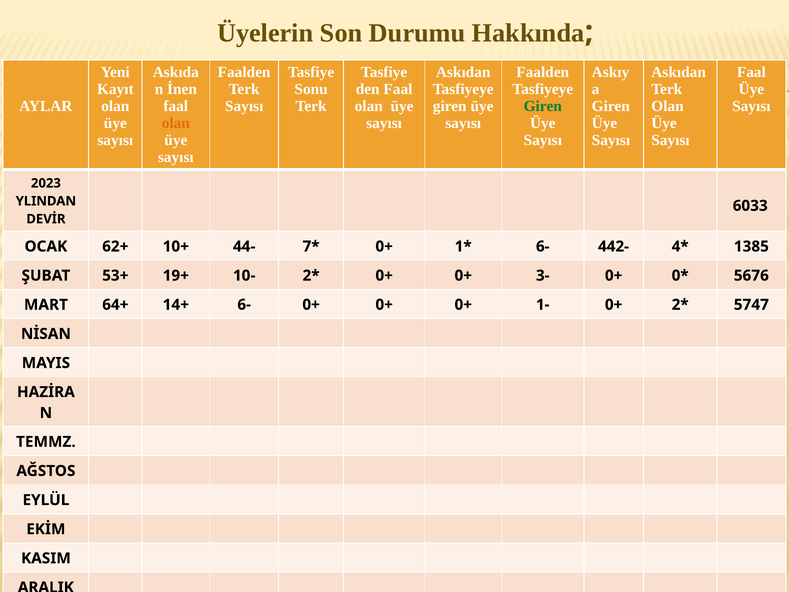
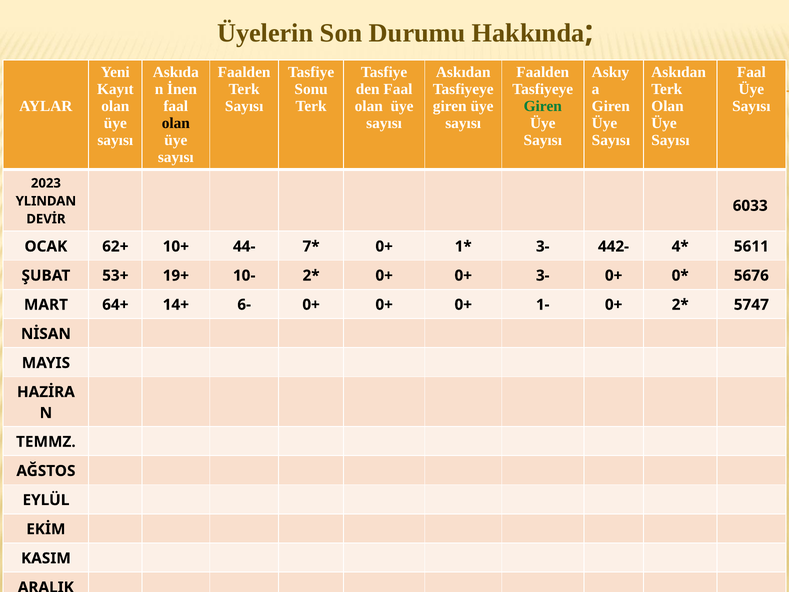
olan colour: orange -> black (176, 123)
6-: 6- -> 3- (543, 246)
1385: 1385 -> 5611 (751, 246)
